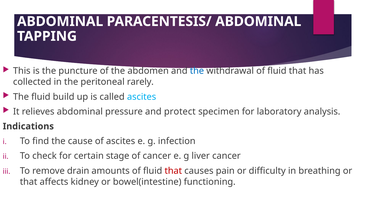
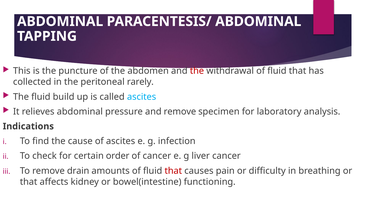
the colour: blue -> red (197, 71)
and protect: protect -> remove (180, 111)
stage: stage -> order (118, 156)
